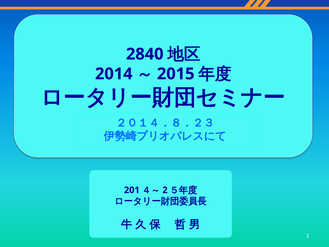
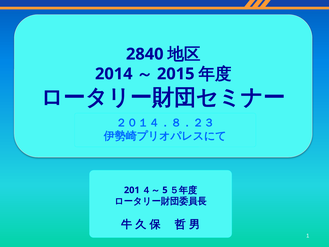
2: 2 -> 5 (165, 190)
